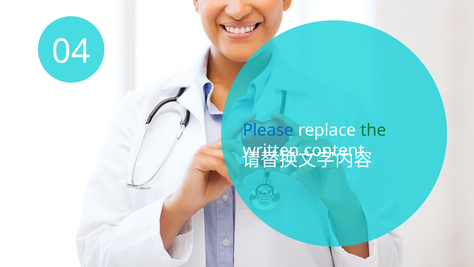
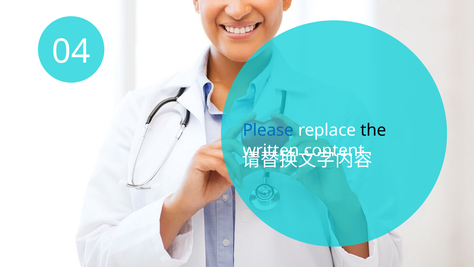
the colour: green -> black (373, 130)
